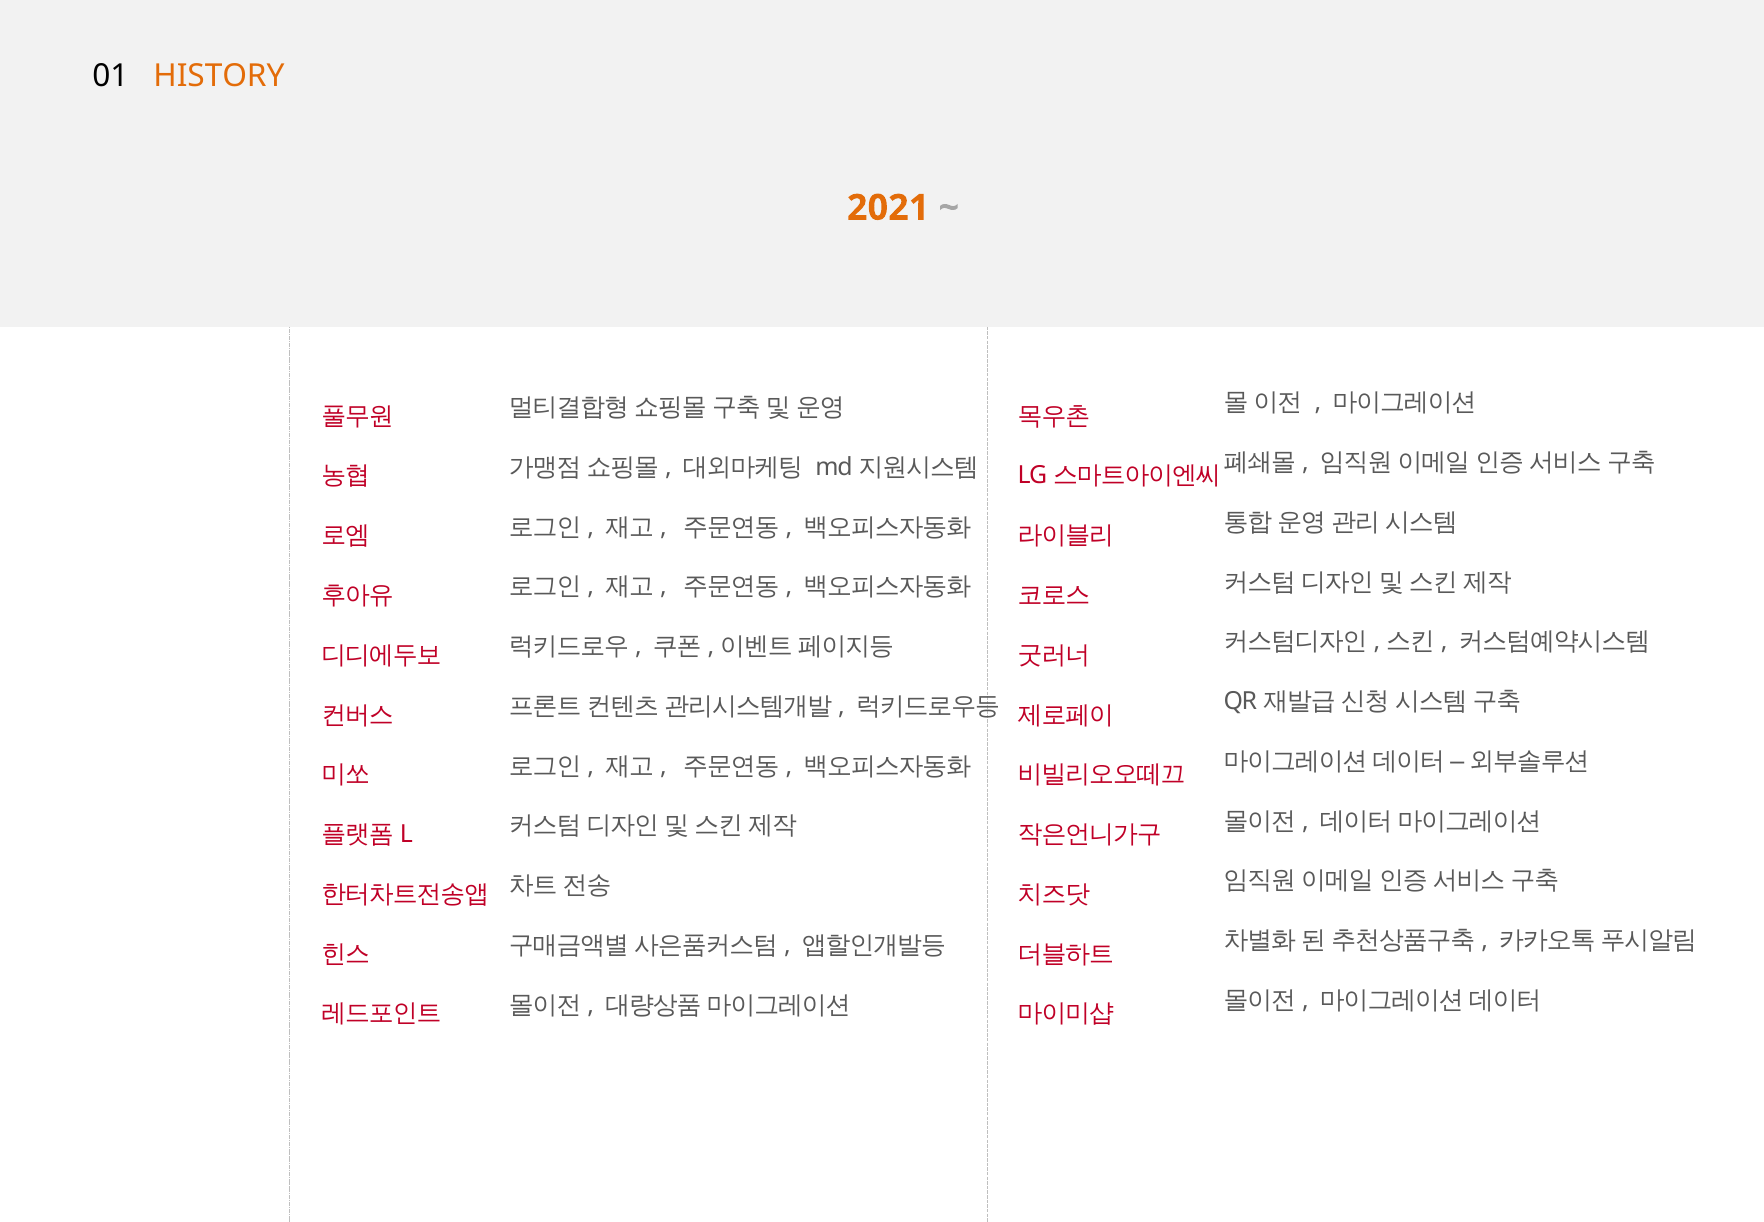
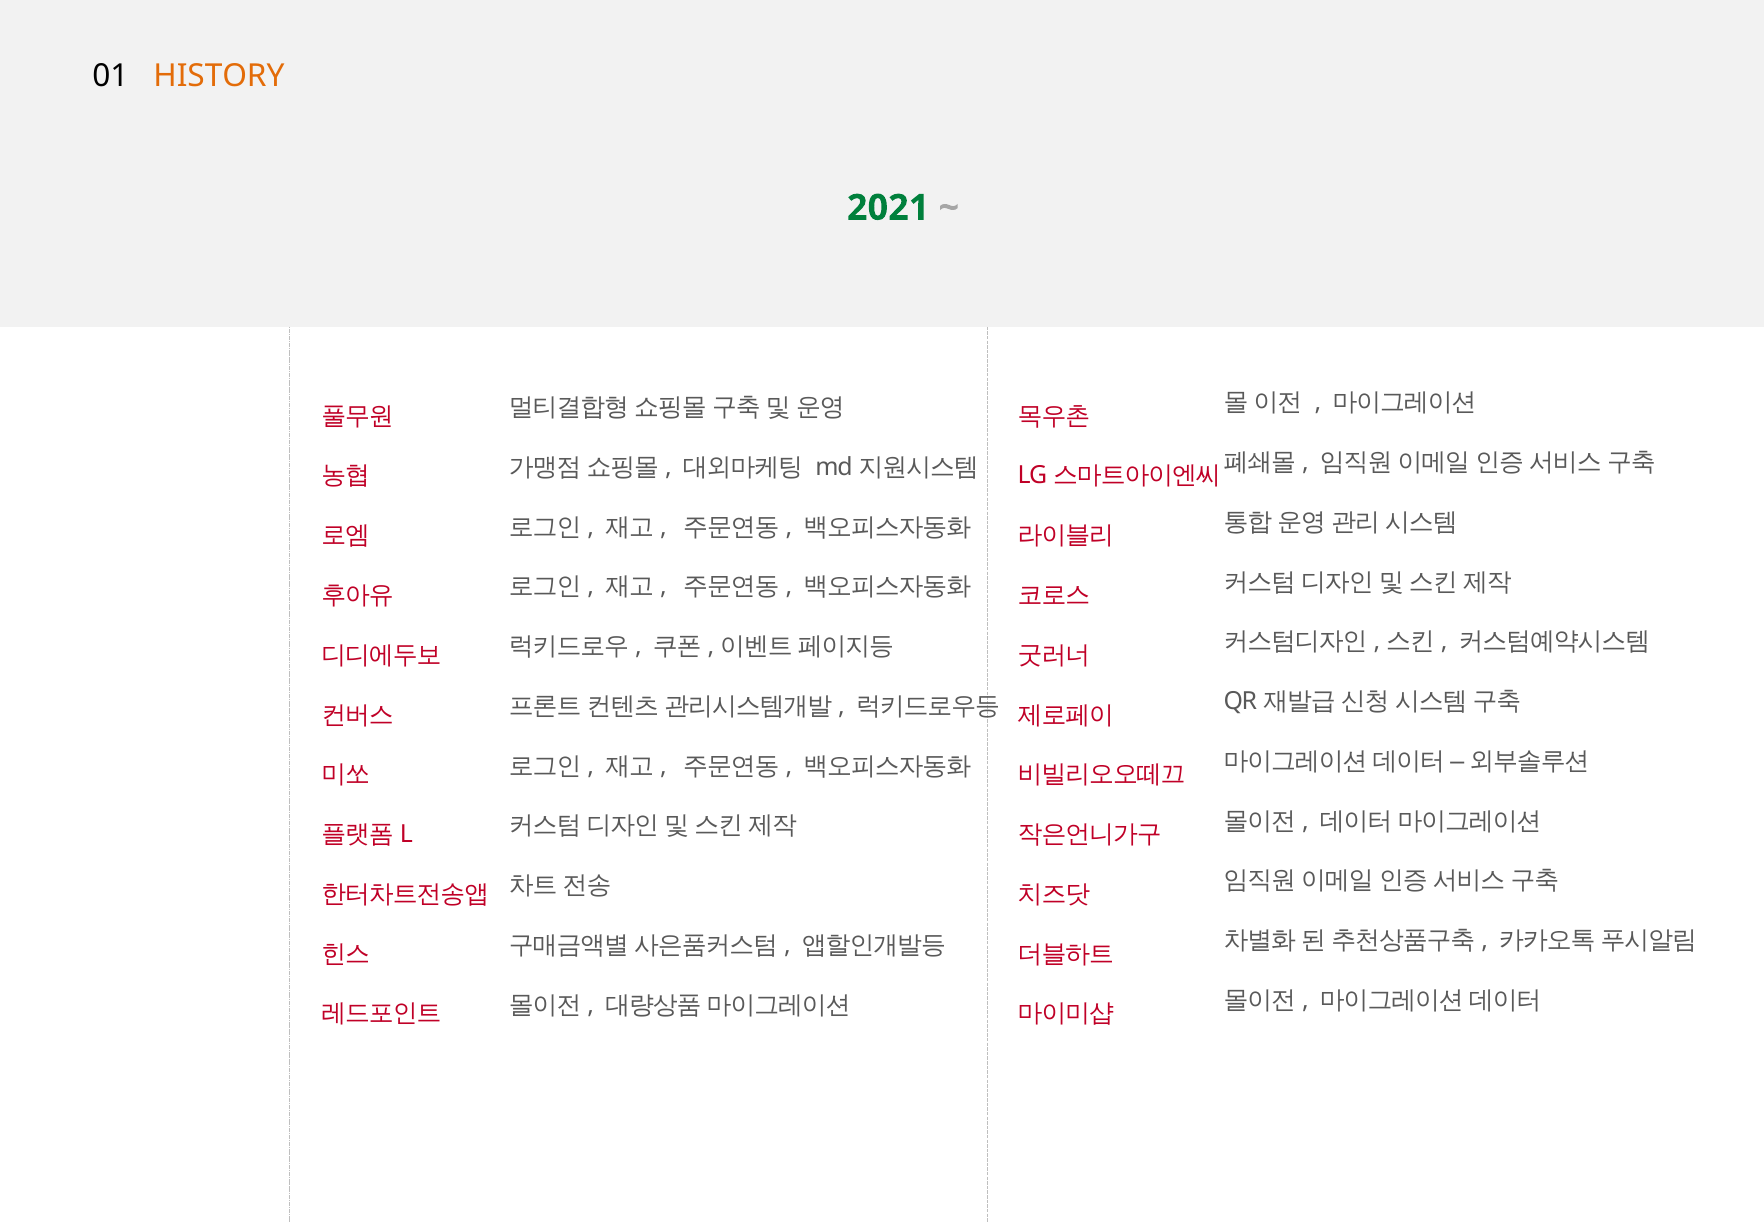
2021 colour: orange -> green (888, 208)
